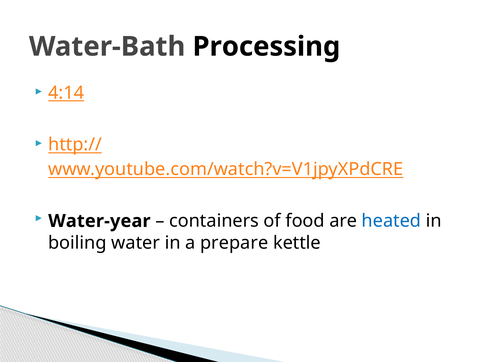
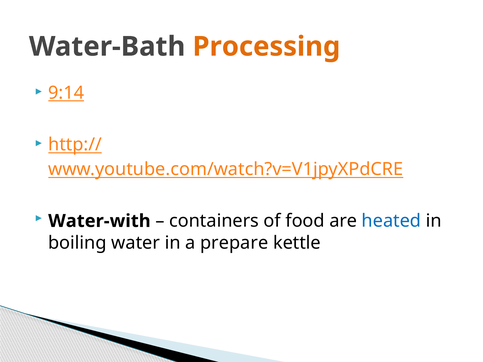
Processing colour: black -> orange (266, 47)
4:14: 4:14 -> 9:14 (66, 93)
Water-year: Water-year -> Water-with (99, 221)
